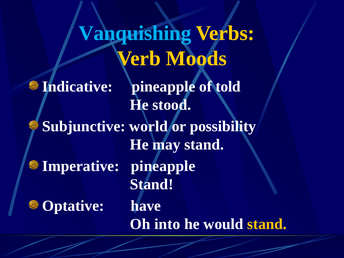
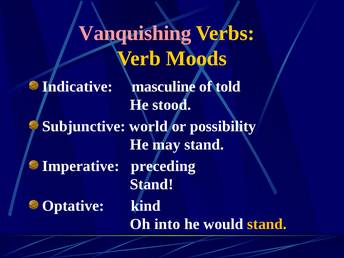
Vanquishing colour: light blue -> pink (135, 33)
Indicative pineapple: pineapple -> masculine (164, 86)
Imperative pineapple: pineapple -> preceding (163, 166)
have: have -> kind (146, 206)
